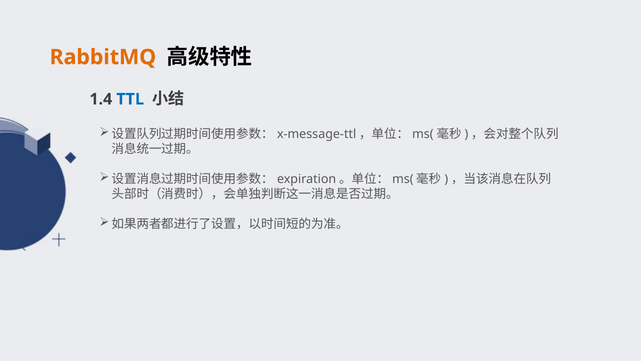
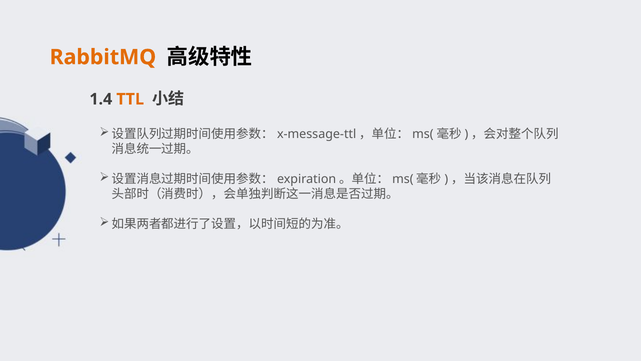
TTL colour: blue -> orange (130, 99)
